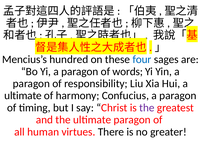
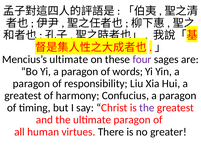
Mencius’s hundred: hundred -> ultimate (69, 59)
four colour: blue -> purple (142, 59)
ultimate: ultimate -> greatest (23, 95)
